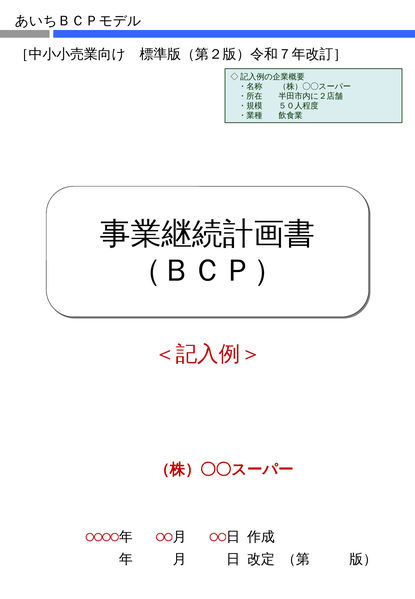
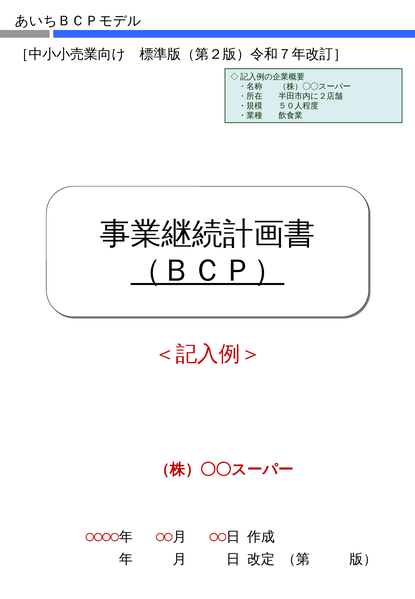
（ＢＣＰ） underline: none -> present (208, 271)
